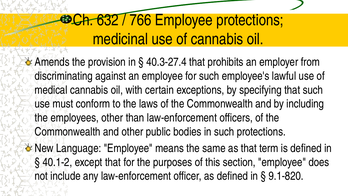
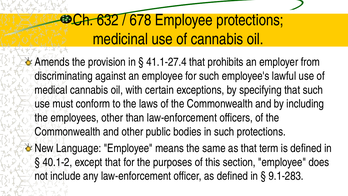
766: 766 -> 678 (140, 20)
40.3-27.4: 40.3-27.4 -> 41.1-27.4 (166, 62)
9.1-820: 9.1-820 -> 9.1-283 (286, 176)
